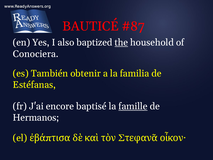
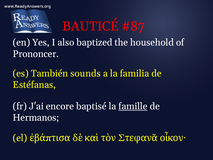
the underline: present -> none (121, 42)
Conociera: Conociera -> Prononcer (36, 54)
obtenir: obtenir -> sounds (86, 73)
